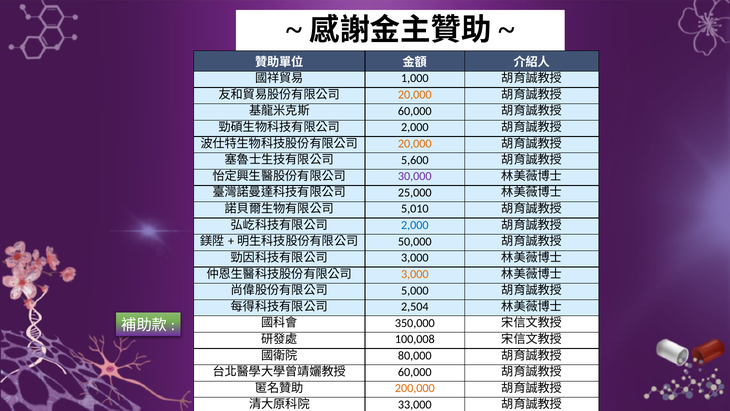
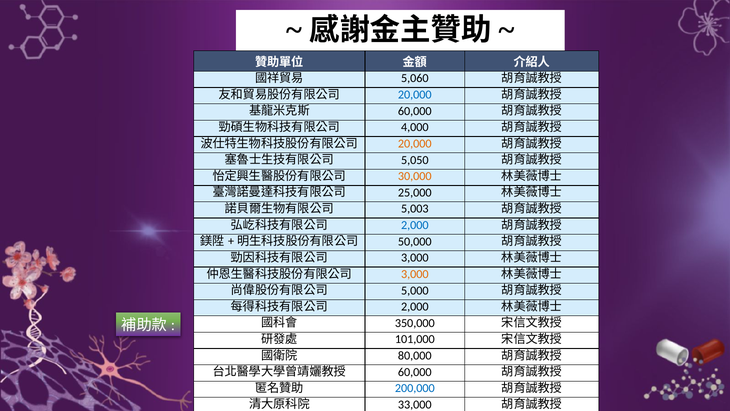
1,000: 1,000 -> 5,060 (415, 78)
20,000 colour: orange -> blue (415, 95)
2,000: 2,000 -> 4,000 (415, 127)
5,600: 5,600 -> 5,050 (415, 160)
30,000 colour: purple -> orange (415, 176)
5,010: 5,010 -> 5,003 (415, 209)
2,504: 2,504 -> 2,000 (415, 307)
100,008: 100,008 -> 101,000 (415, 339)
200,000 colour: orange -> blue (415, 388)
